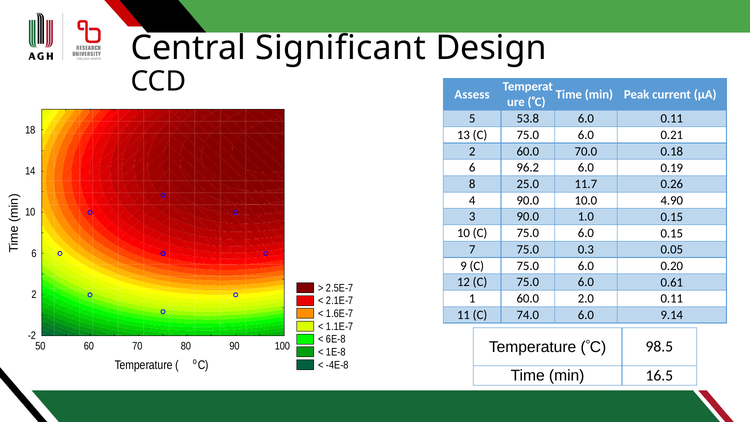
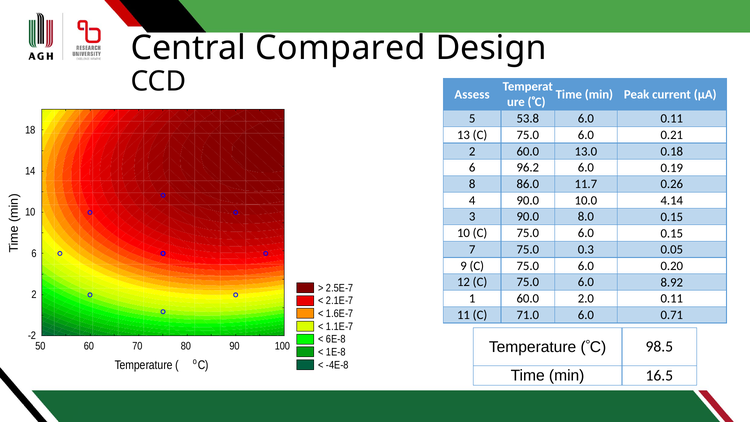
Significant: Significant -> Compared (341, 48)
70.0: 70.0 -> 13.0 (586, 151)
25.0: 25.0 -> 86.0 (528, 184)
4.90: 4.90 -> 4.14 (672, 201)
1.0: 1.0 -> 8.0 (586, 217)
0.61: 0.61 -> 8.92 (672, 282)
74.0: 74.0 -> 71.0 (528, 315)
9.14: 9.14 -> 0.71 (672, 315)
